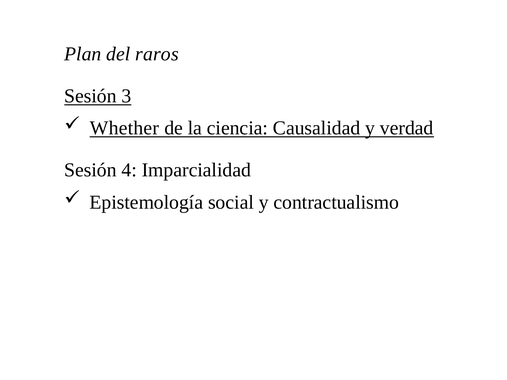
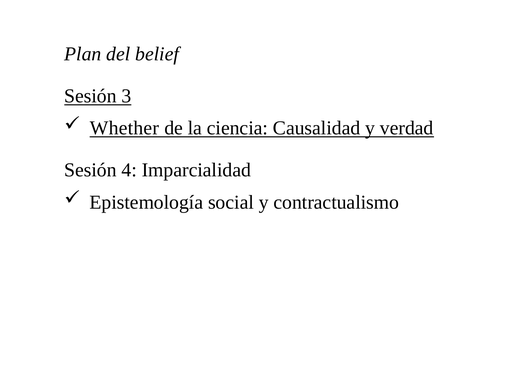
raros: raros -> belief (157, 54)
